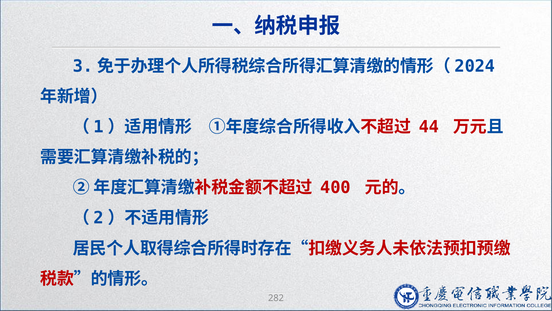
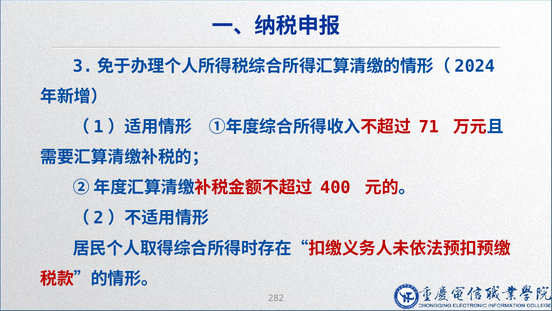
44: 44 -> 71 (429, 127)
